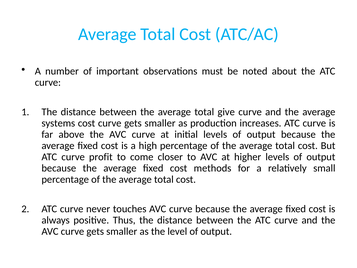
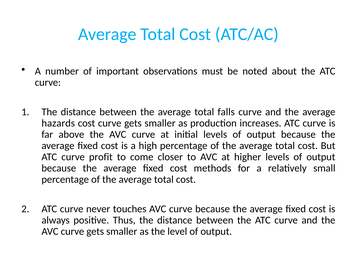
give: give -> falls (226, 112)
systems: systems -> hazards (58, 123)
